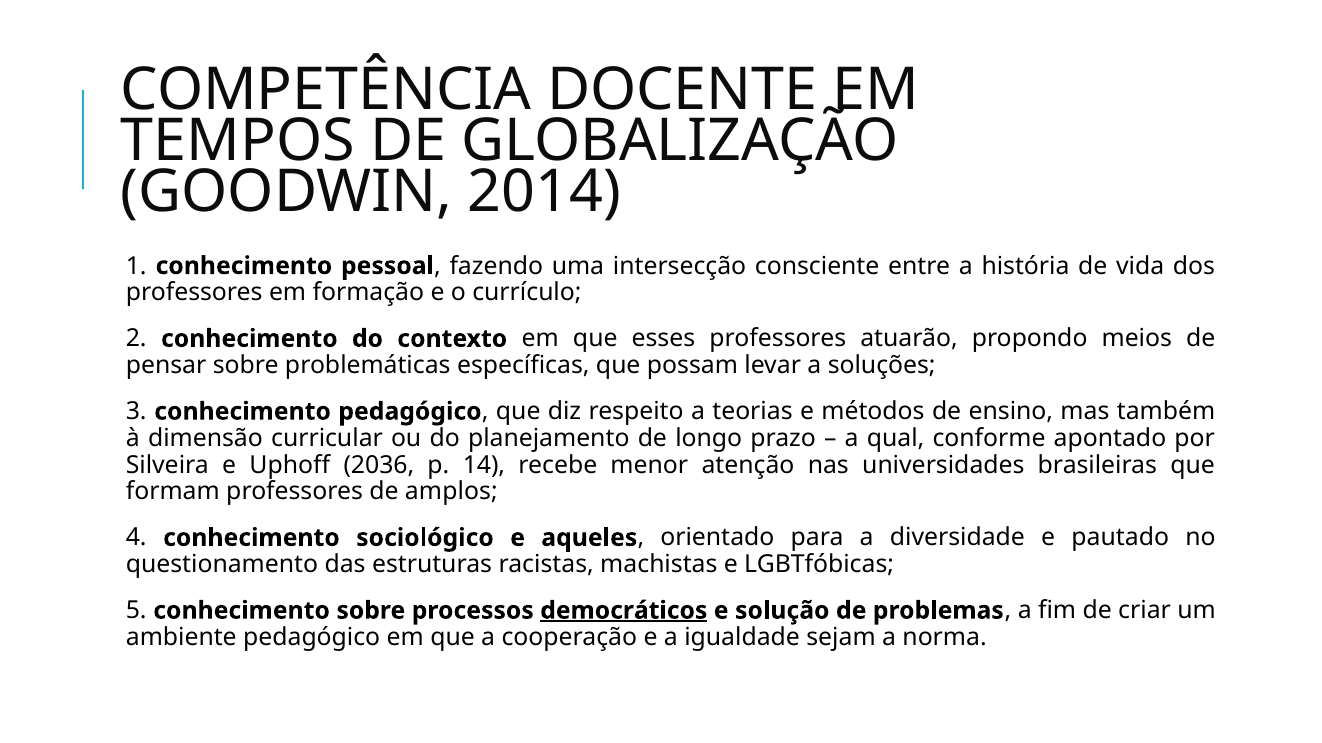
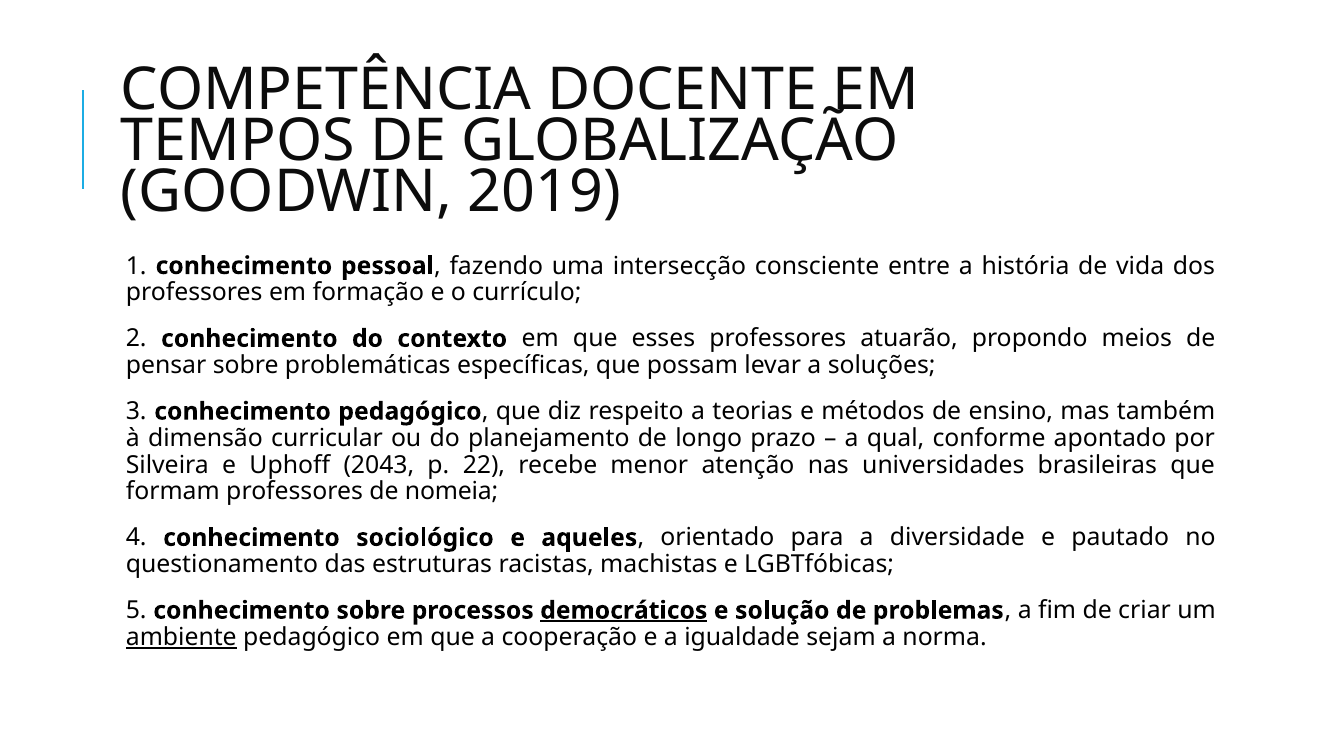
2014: 2014 -> 2019 (545, 192)
2036: 2036 -> 2043 (379, 465)
14: 14 -> 22 (484, 465)
amplos: amplos -> nomeia (452, 492)
ambiente underline: none -> present (181, 638)
